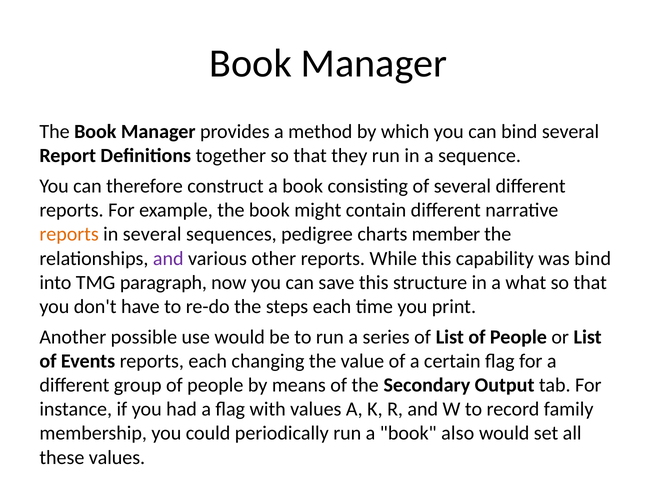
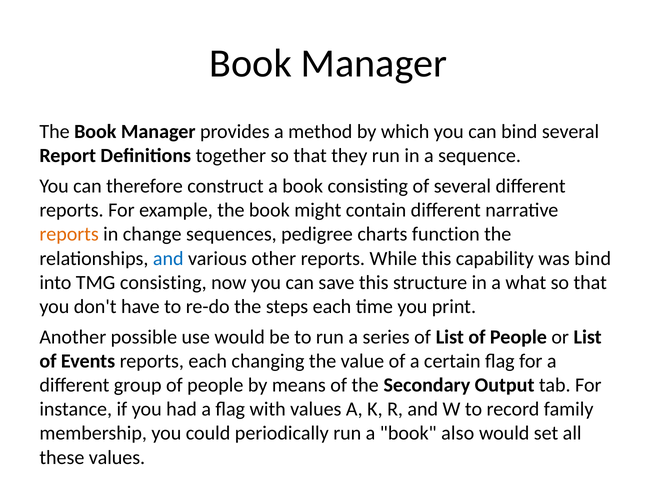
in several: several -> change (152, 234)
member: member -> function (446, 234)
and colour: purple -> blue (168, 258)
TMG paragraph: paragraph -> consisting (163, 282)
